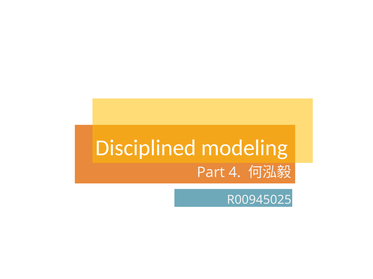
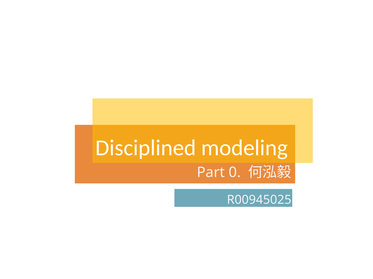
4: 4 -> 0 (235, 173)
